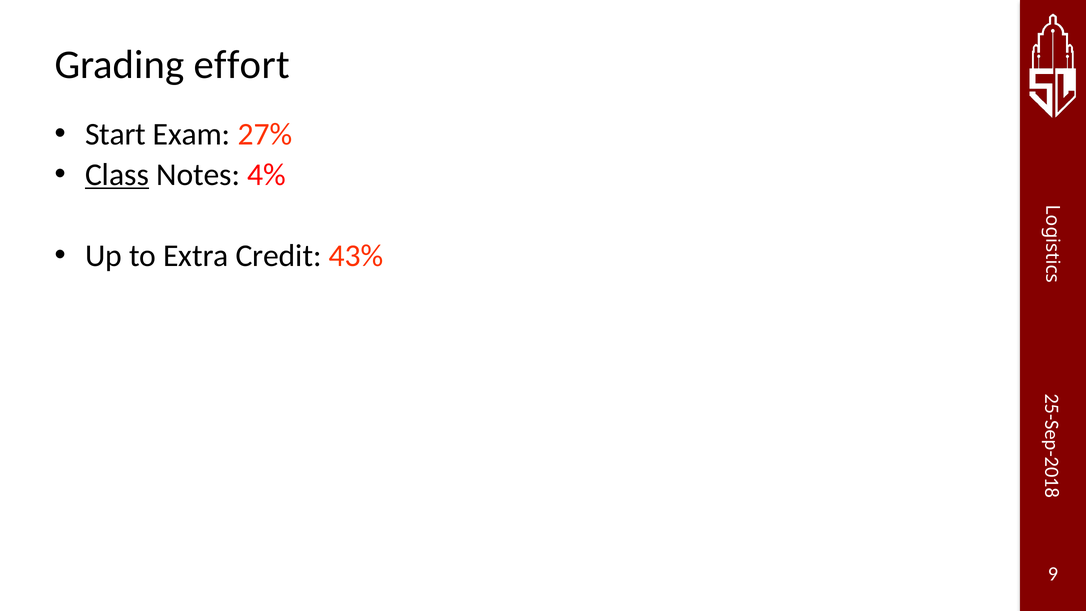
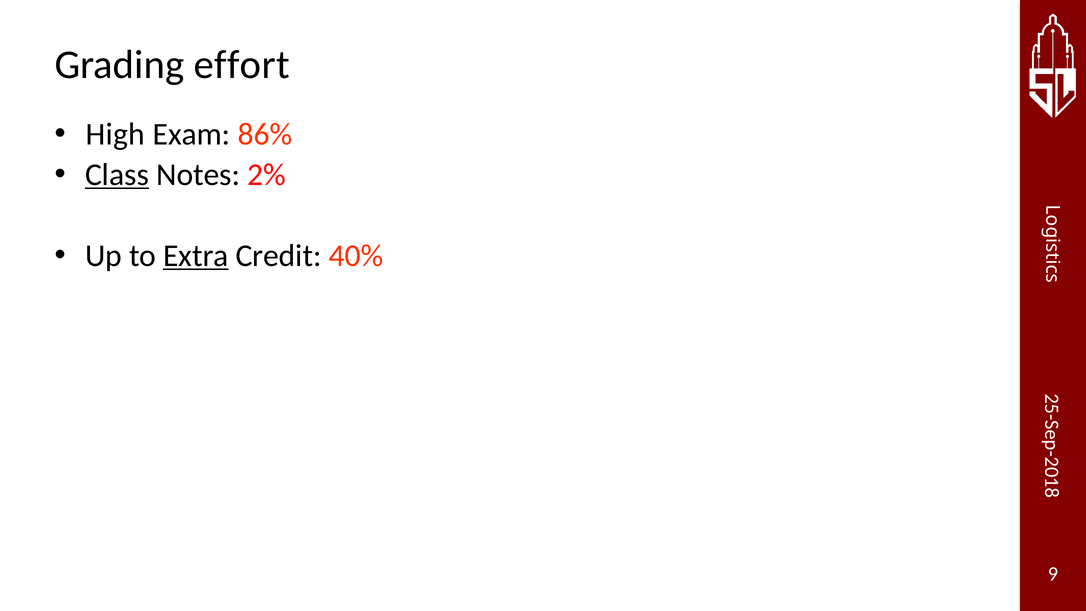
Start: Start -> High (115, 134)
27%: 27% -> 86% (265, 134)
4%: 4% -> 2% (267, 175)
Extra underline: none -> present (196, 256)
43%: 43% -> 40% (356, 256)
